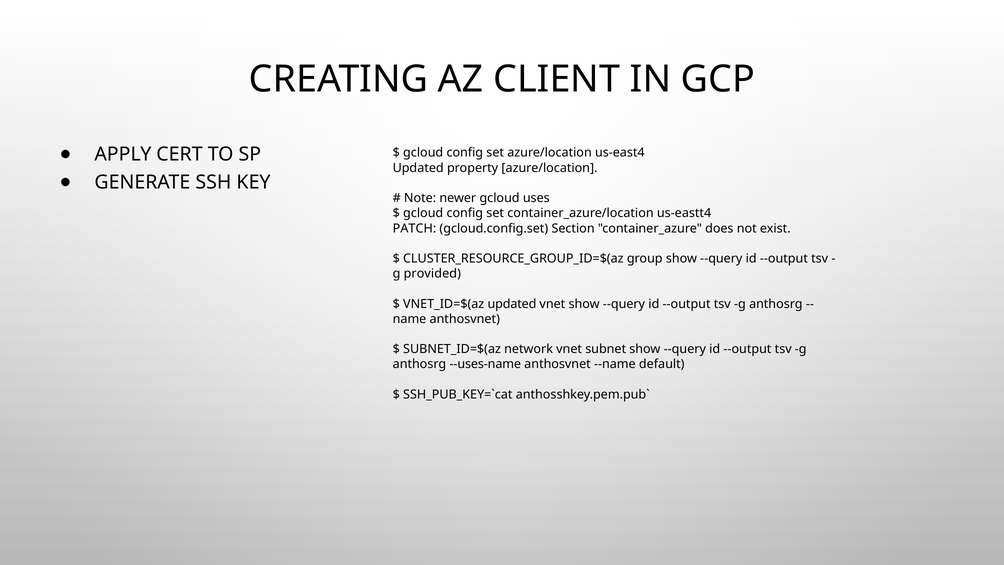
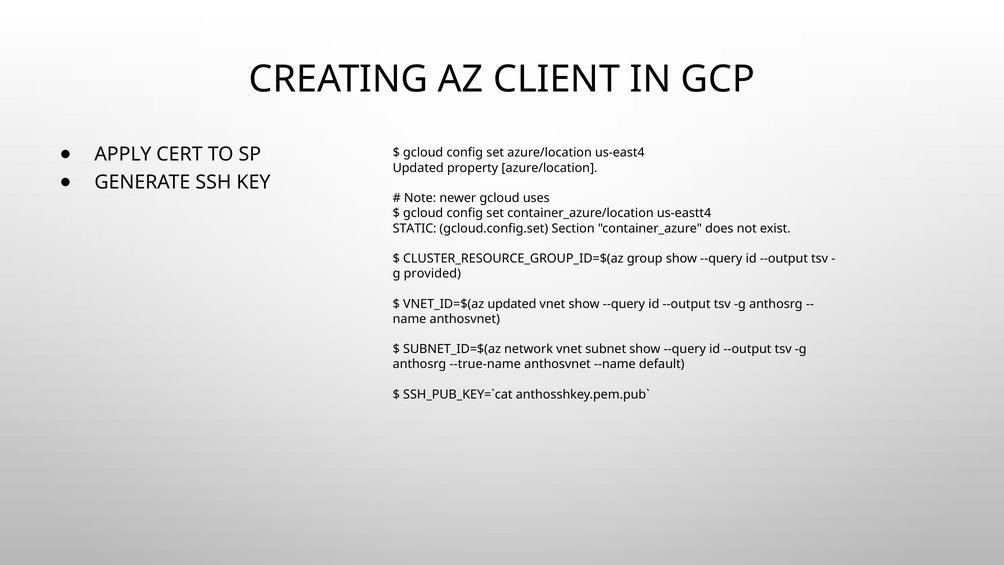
PATCH: PATCH -> STATIC (415, 228)
--uses-name: --uses-name -> --true-name (485, 364)
